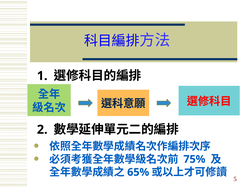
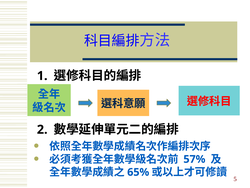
75%: 75% -> 57% (194, 159)
